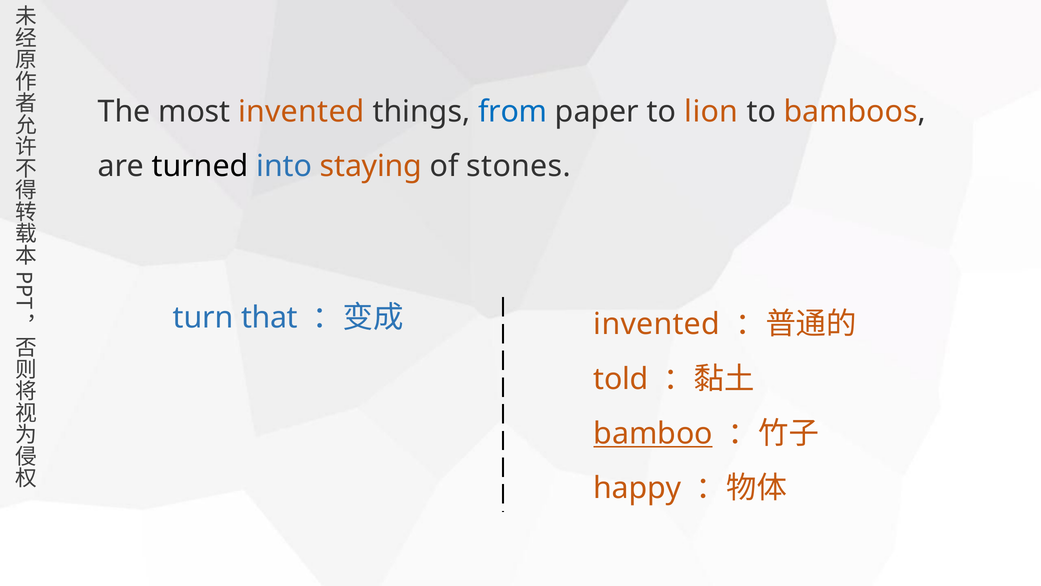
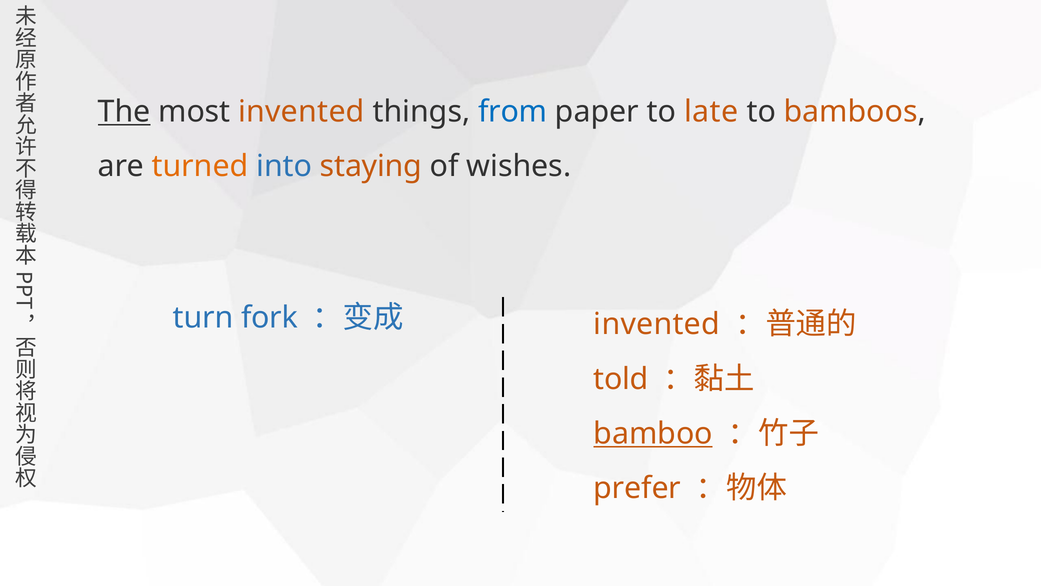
The underline: none -> present (124, 112)
lion: lion -> late (711, 112)
turned colour: black -> orange (200, 166)
stones: stones -> wishes (519, 166)
that: that -> fork (270, 318)
happy: happy -> prefer (637, 488)
